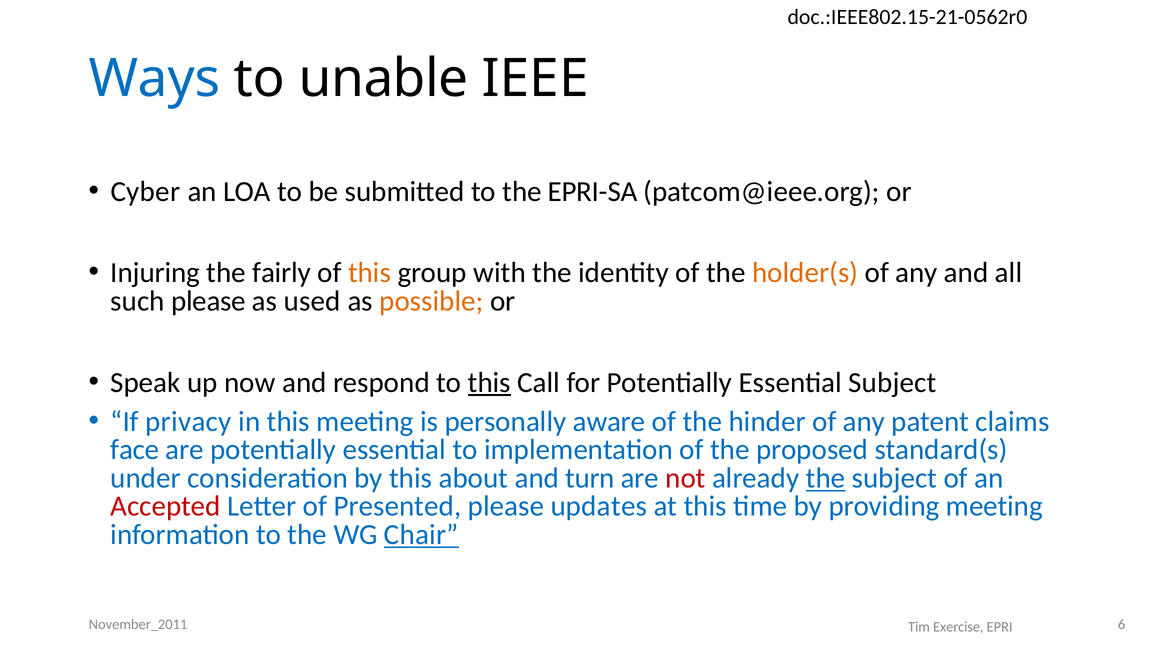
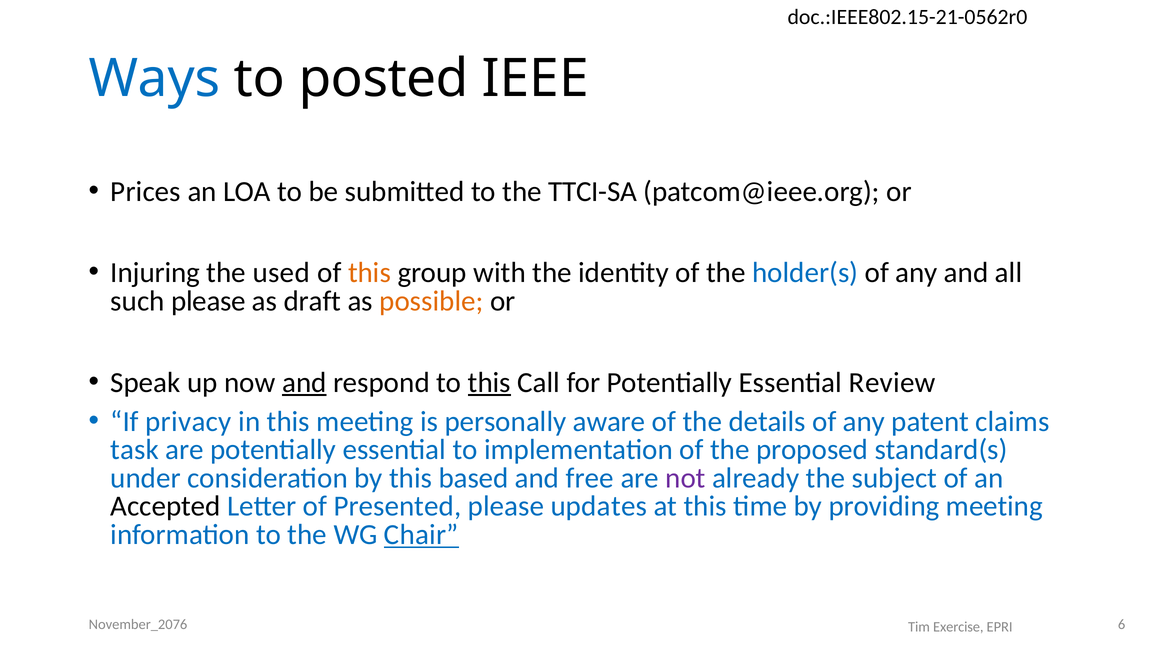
unable: unable -> posted (384, 79)
Cyber: Cyber -> Prices (146, 191)
EPRI-SA: EPRI-SA -> TTCI-SA (593, 191)
fairly: fairly -> used (281, 273)
holder(s colour: orange -> blue (805, 273)
used: used -> draft (312, 301)
and underline: none -> present (304, 383)
Essential Subject: Subject -> Review (892, 383)
hinder: hinder -> details (767, 422)
face: face -> task (135, 450)
about: about -> based (474, 478)
turn: turn -> free (590, 478)
not colour: red -> purple (685, 478)
the underline: present -> none (826, 478)
Accepted colour: red -> black (166, 507)
November_2011: November_2011 -> November_2076 (138, 625)
